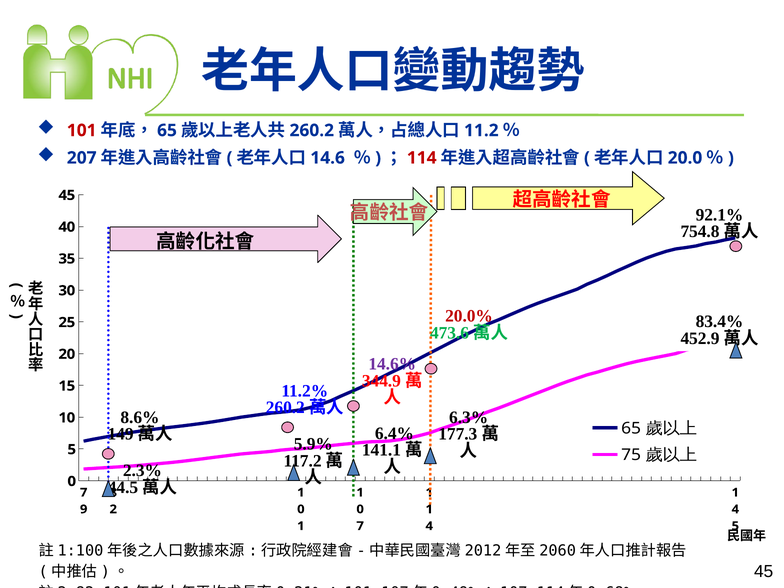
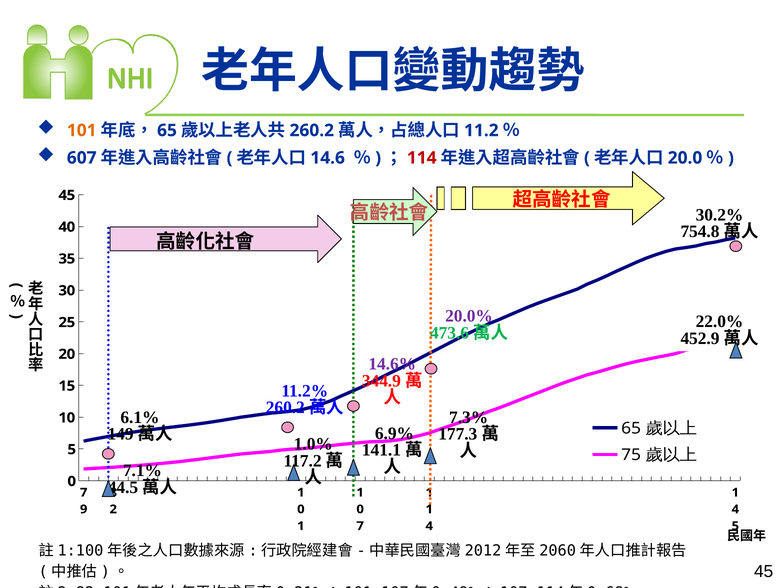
101 colour: red -> orange (82, 130)
207: 207 -> 607 (82, 158)
92.1%: 92.1% -> 30.2% (720, 215)
20.0% colour: red -> purple (469, 316)
83.4%: 83.4% -> 22.0% (720, 322)
8.6%: 8.6% -> 6.1% (140, 417)
6.3%: 6.3% -> 7.3% (469, 417)
6.4%: 6.4% -> 6.9% (394, 433)
5.9%: 5.9% -> 1.0% (313, 444)
2.3%: 2.3% -> 7.1% (142, 471)
